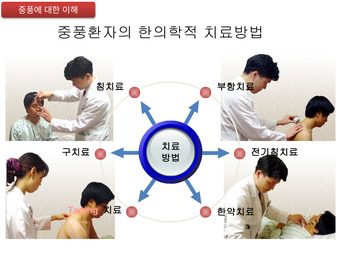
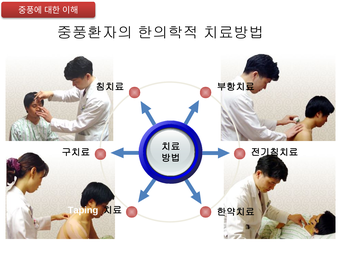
Taping colour: pink -> white (83, 210)
